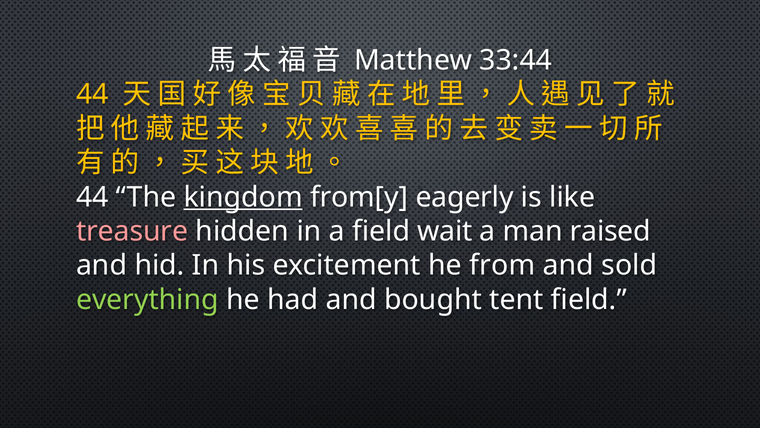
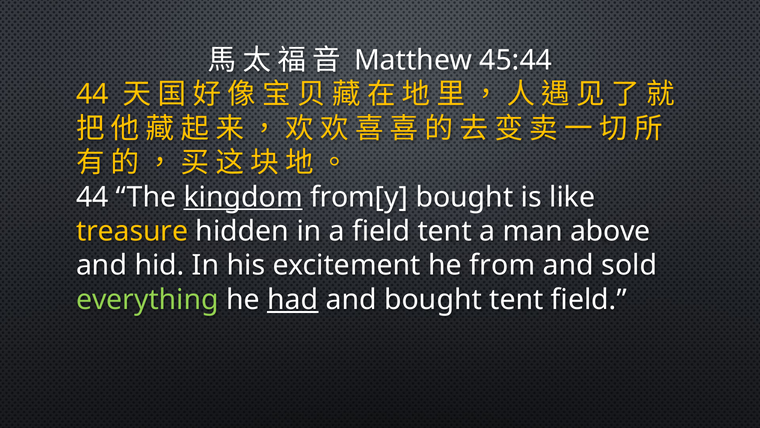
33:44: 33:44 -> 45:44 (516, 60)
from[y eagerly: eagerly -> bought (464, 197)
treasure colour: pink -> yellow (132, 231)
field wait: wait -> tent (445, 231)
raised: raised -> above (610, 231)
had underline: none -> present (293, 299)
